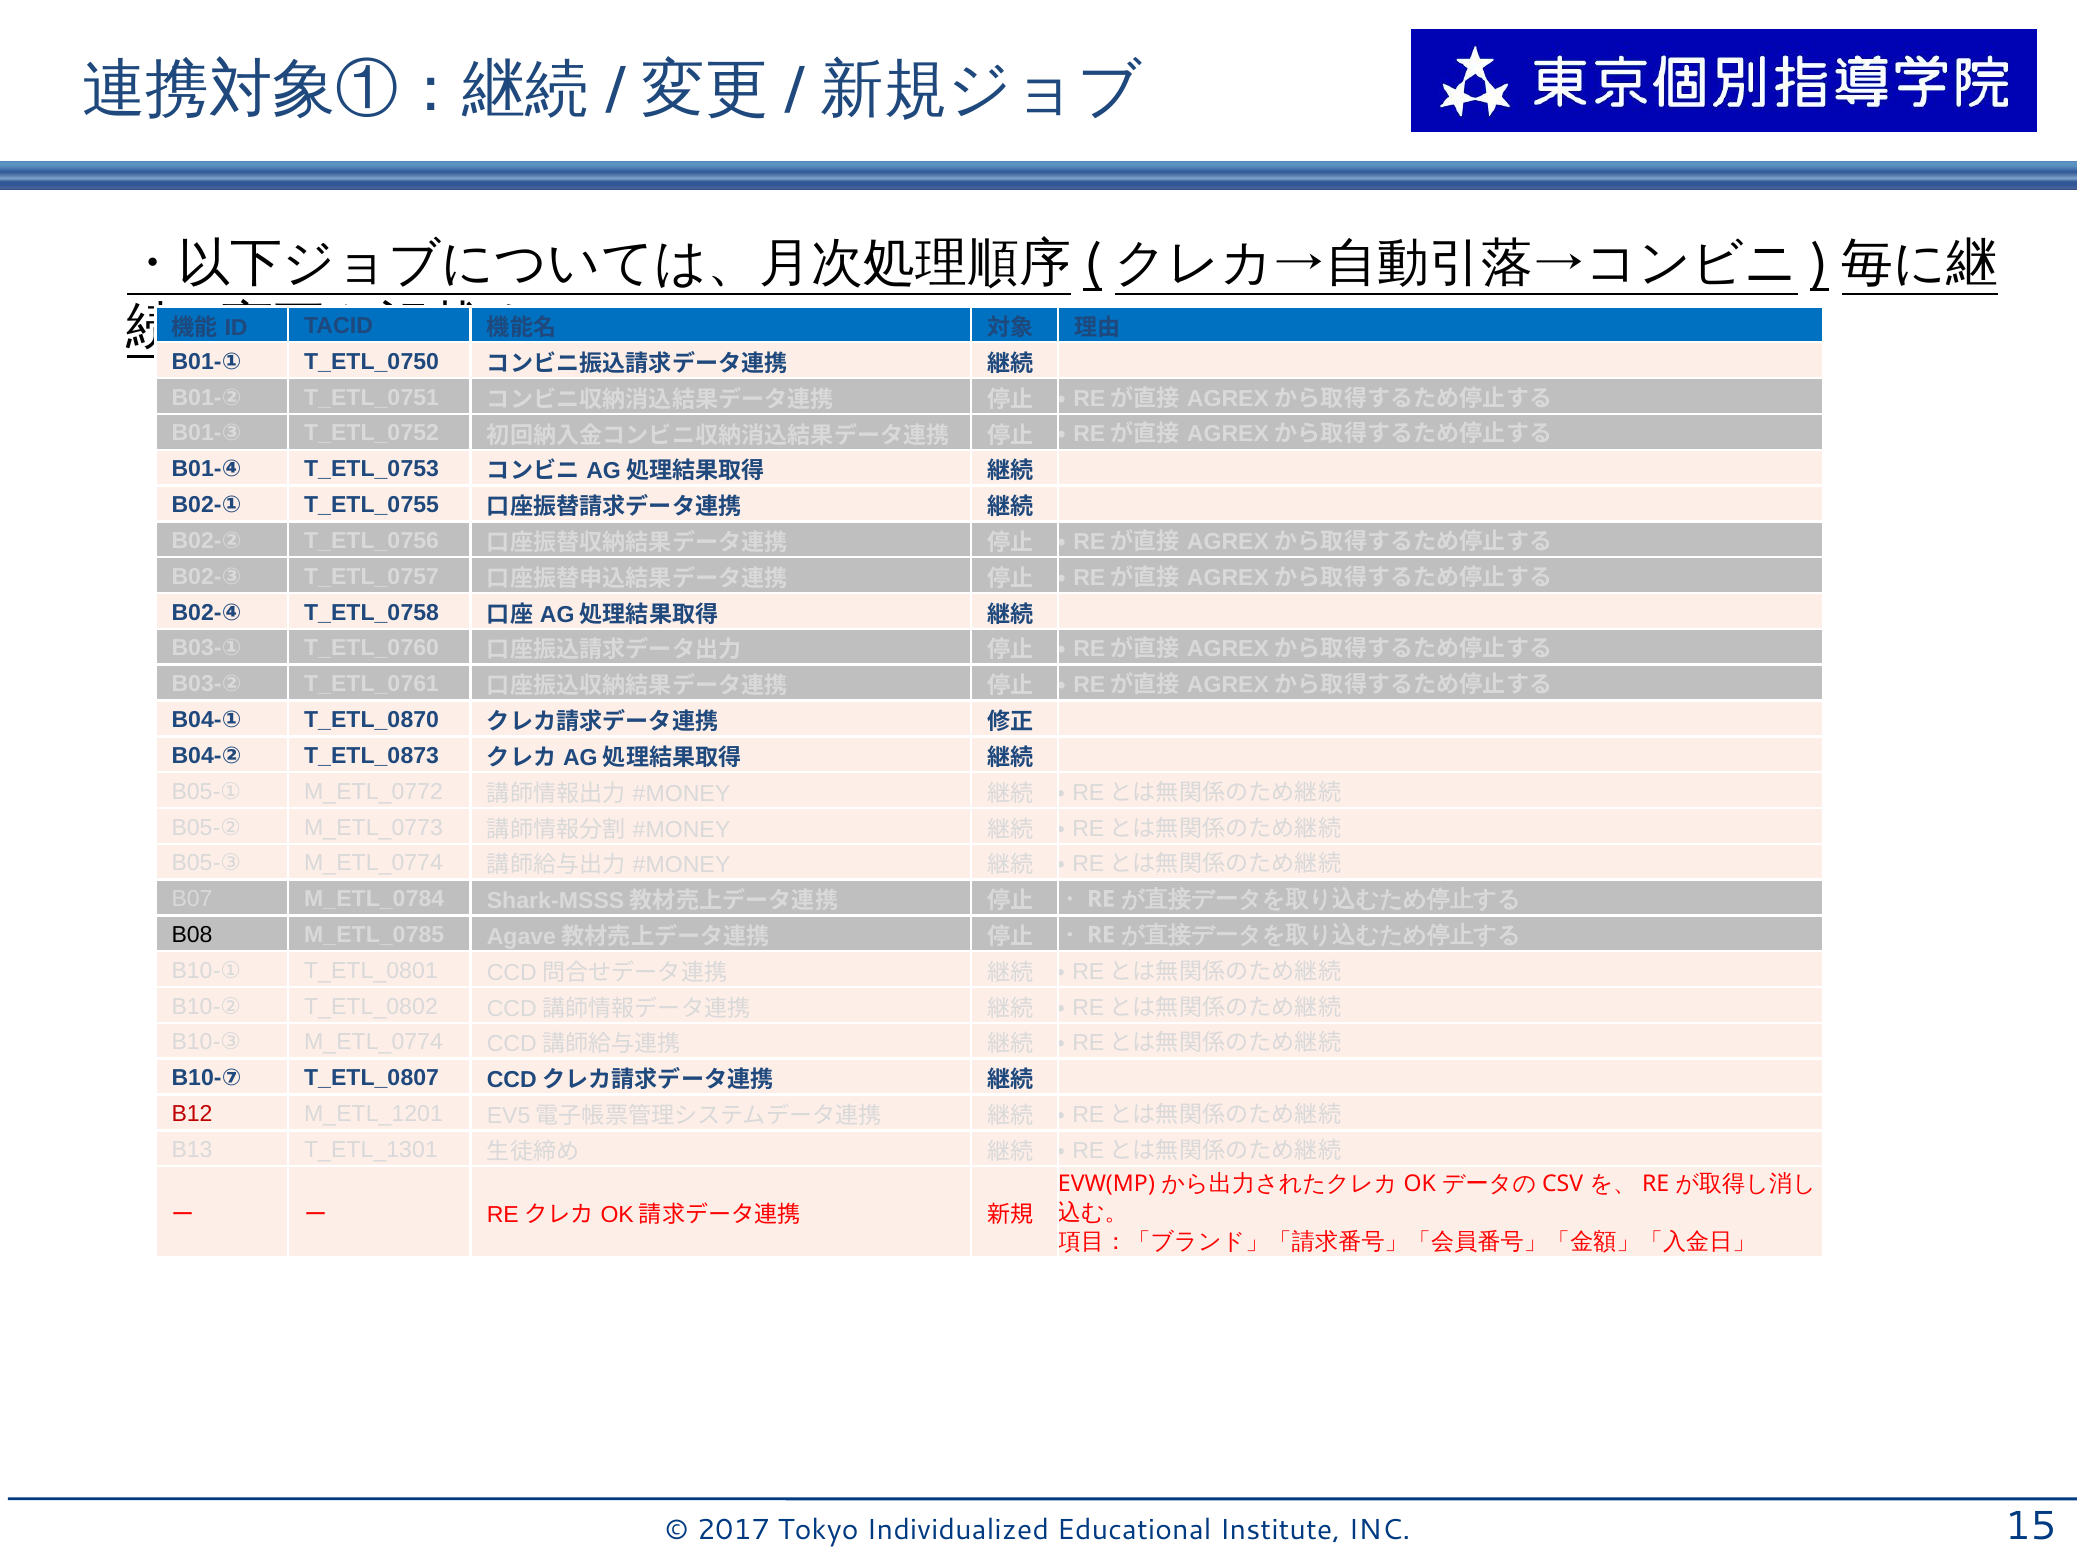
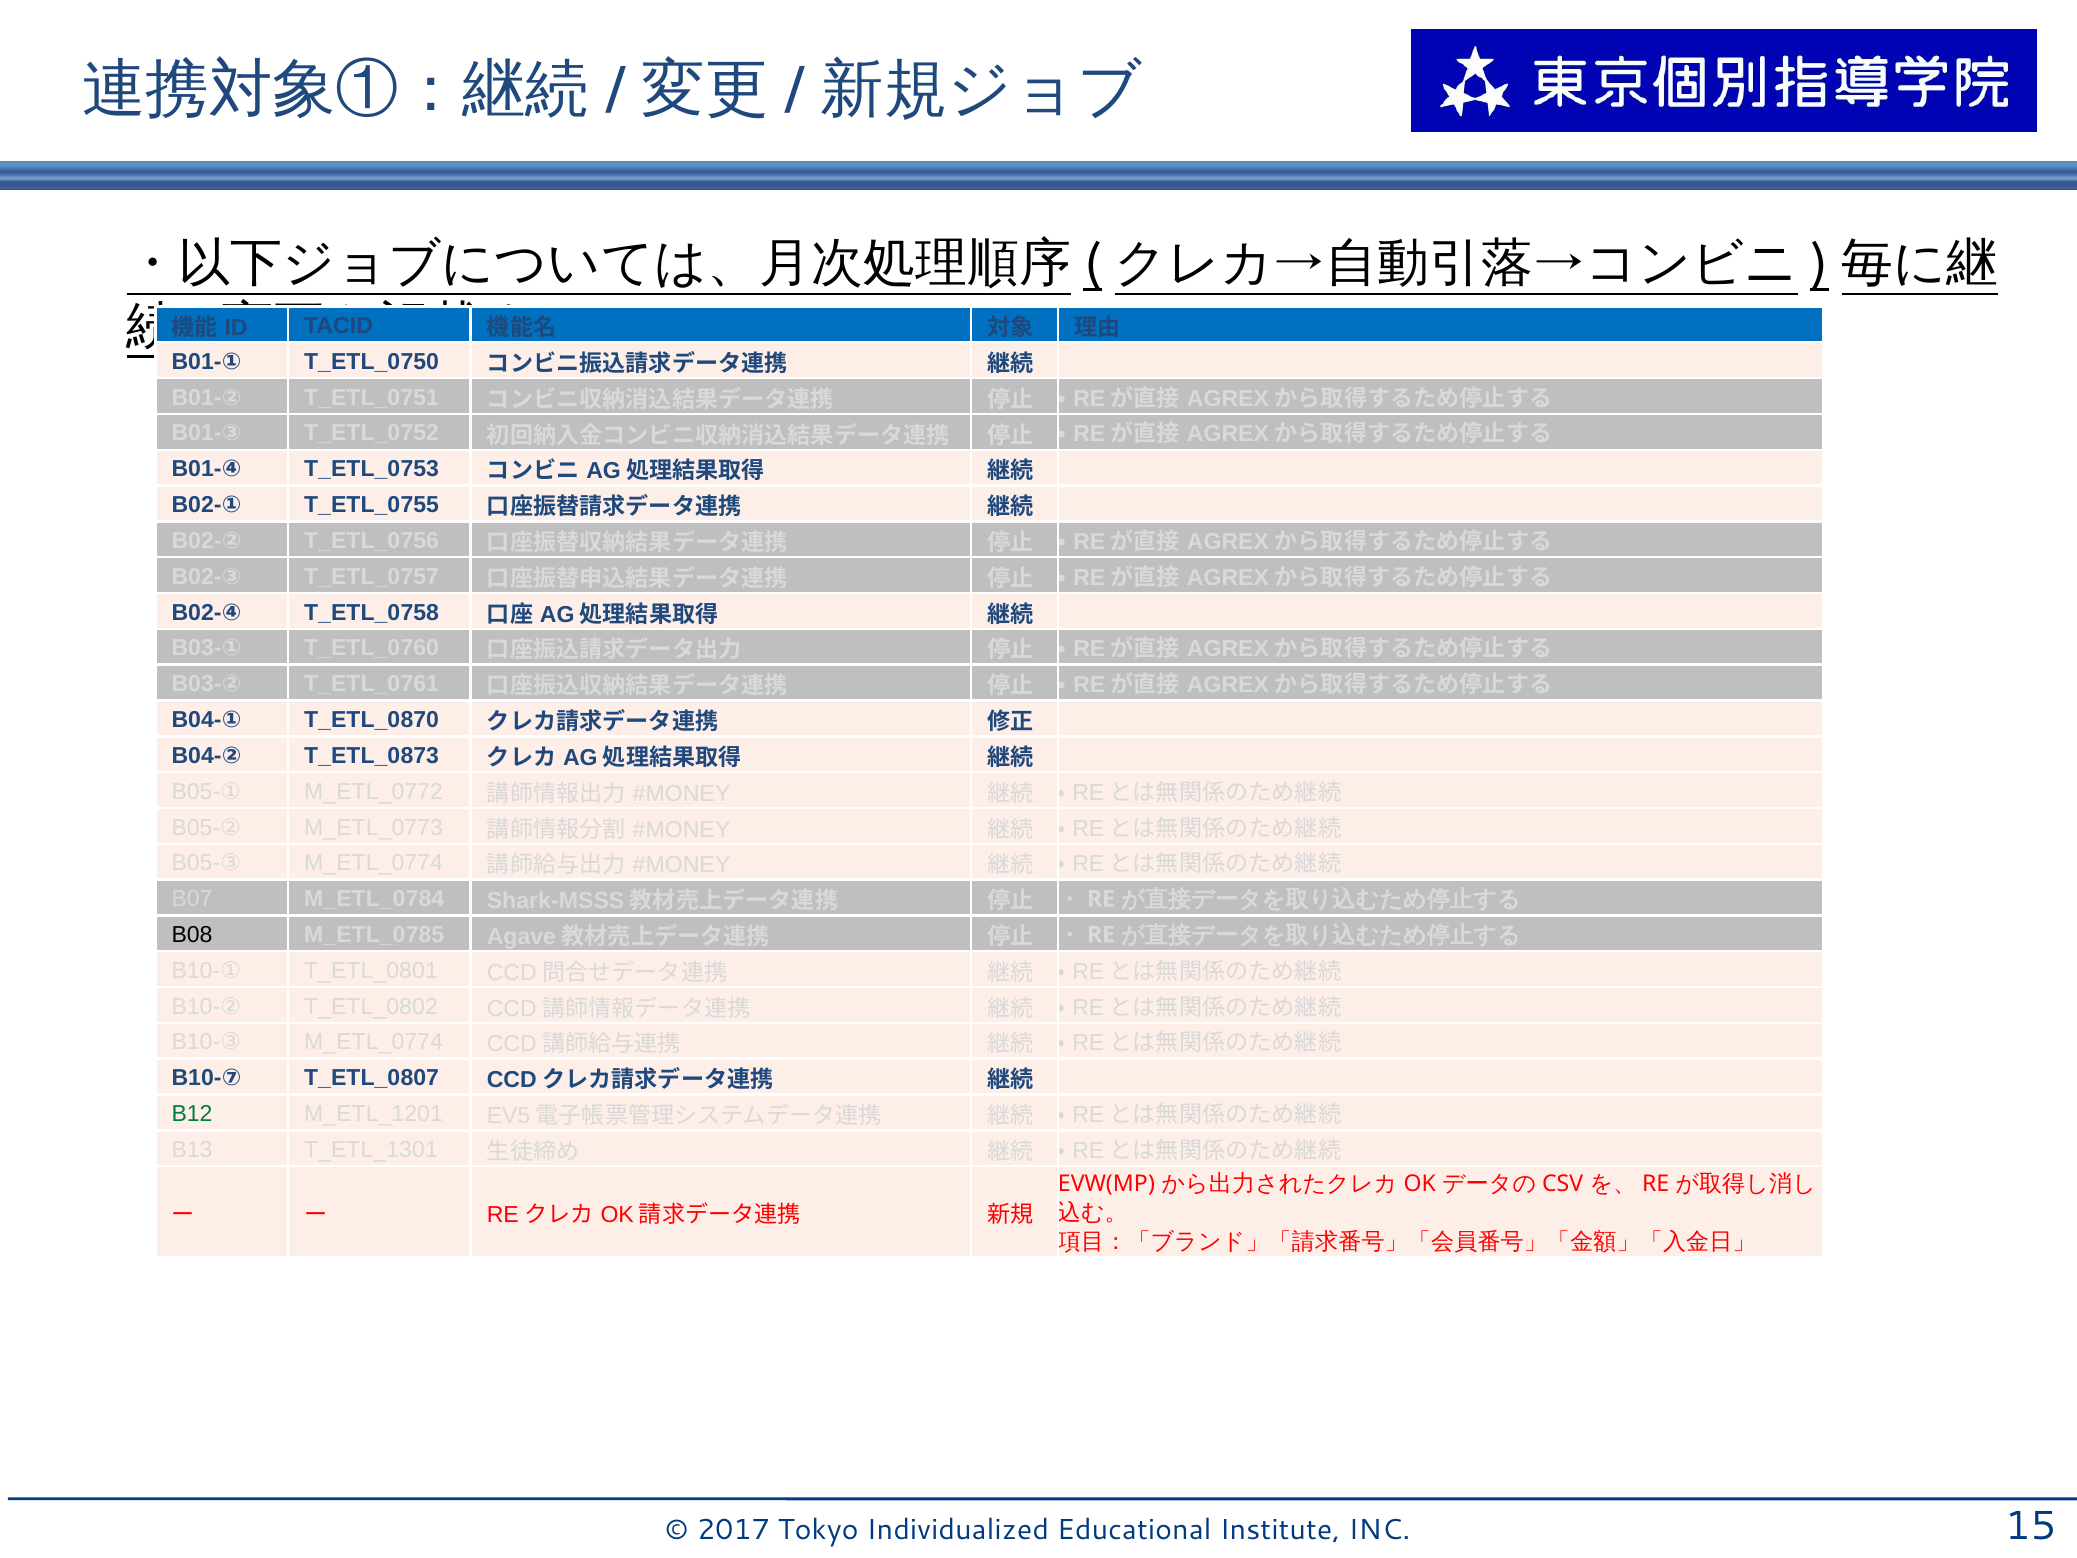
B12 colour: red -> green (192, 1114)
